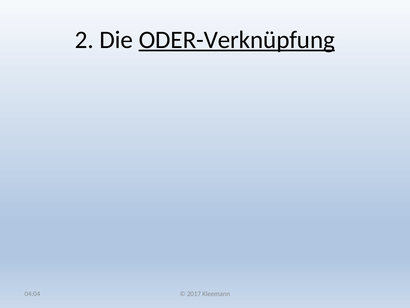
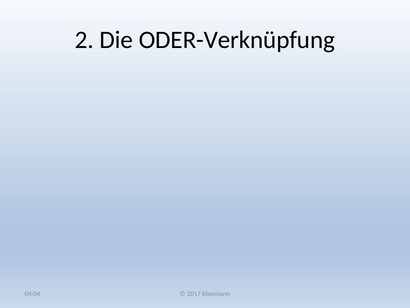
ODER-Verknüpfung underline: present -> none (237, 40)
